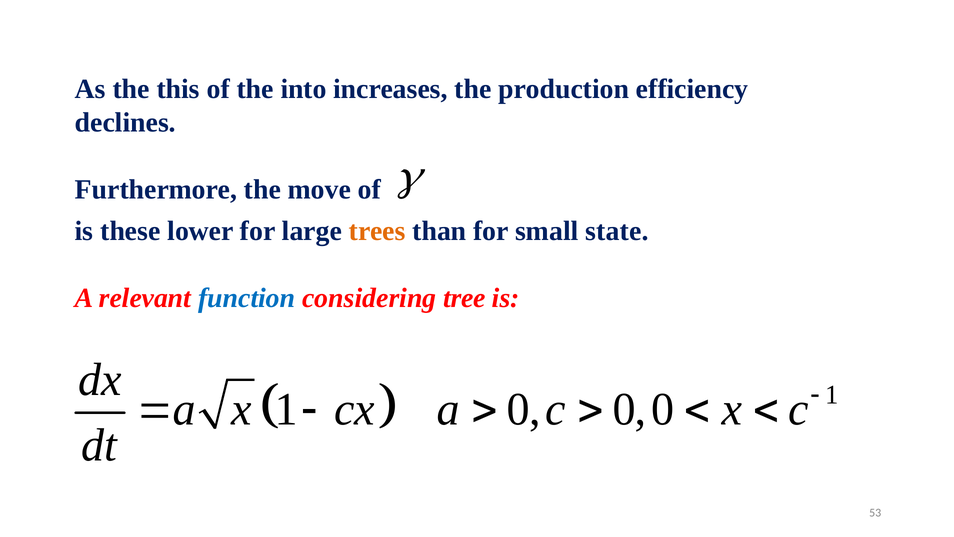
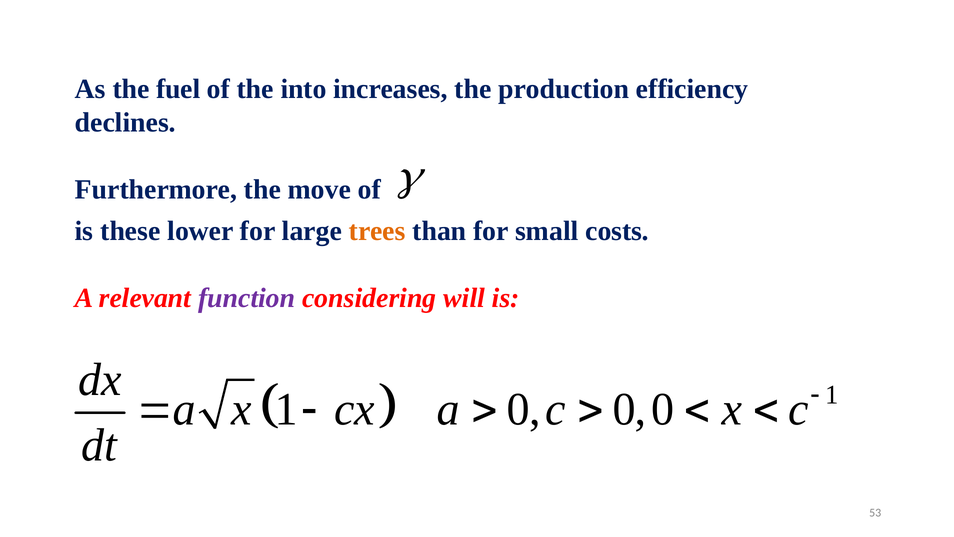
this: this -> fuel (178, 89)
state: state -> costs (617, 231)
function colour: blue -> purple (247, 298)
tree: tree -> will (464, 298)
